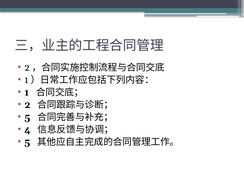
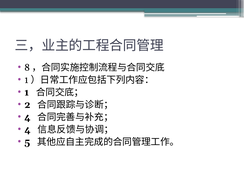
2: 2 -> 8 (27, 68)
5: 5 -> 4 (27, 117)
